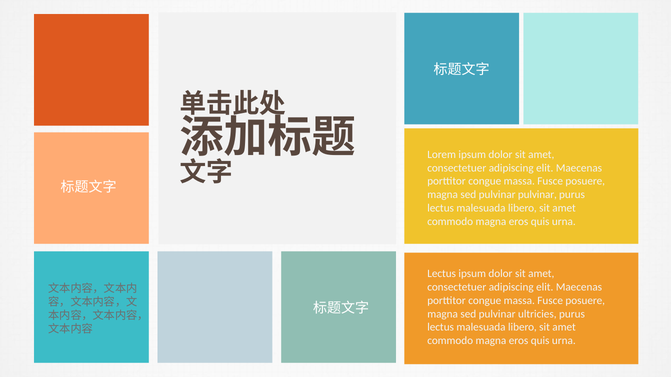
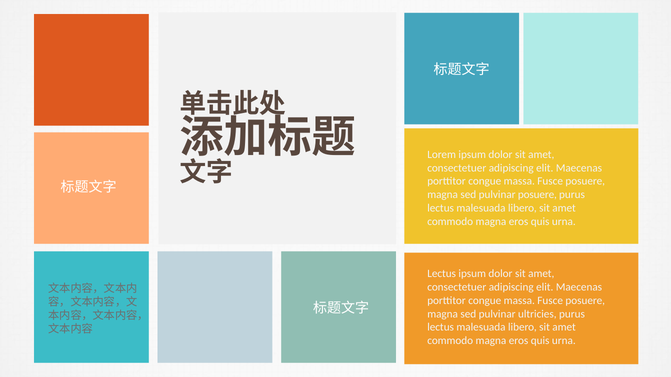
pulvinar pulvinar: pulvinar -> posuere (537, 195)
